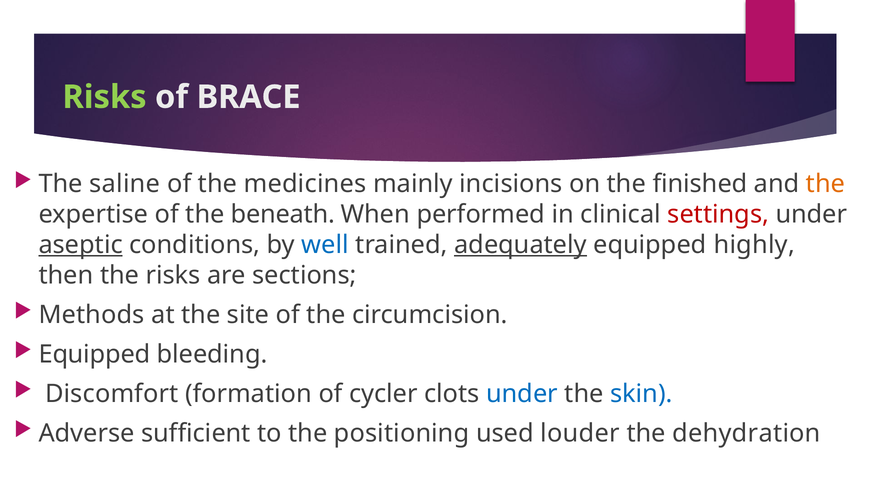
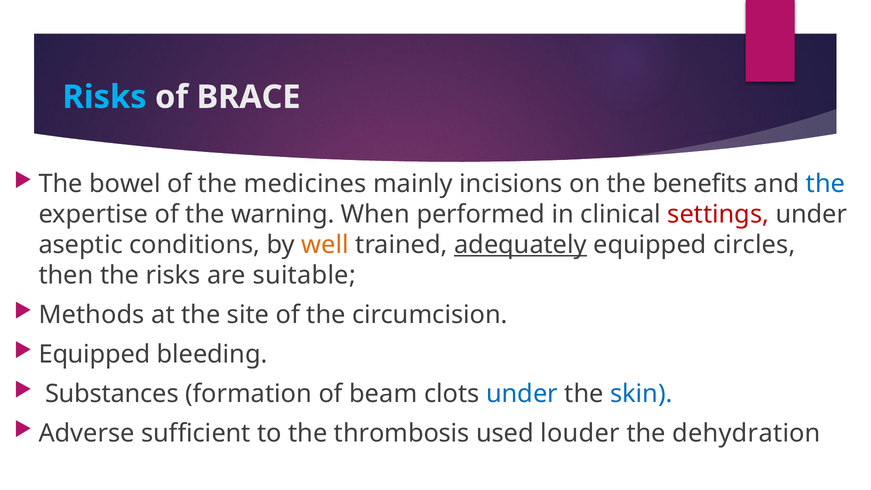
Risks colour: light green -> light blue (104, 97)
saline: saline -> bowel (125, 184)
finished: finished -> benefits (700, 184)
the colour: orange -> blue (826, 184)
beneath: beneath -> warning (283, 214)
aseptic underline: present -> none (81, 245)
well colour: blue -> orange (325, 245)
highly: highly -> circles (754, 245)
sections: sections -> suitable (304, 275)
Discomfort: Discomfort -> Substances (112, 394)
cycler: cycler -> beam (383, 394)
positioning: positioning -> thrombosis (402, 433)
